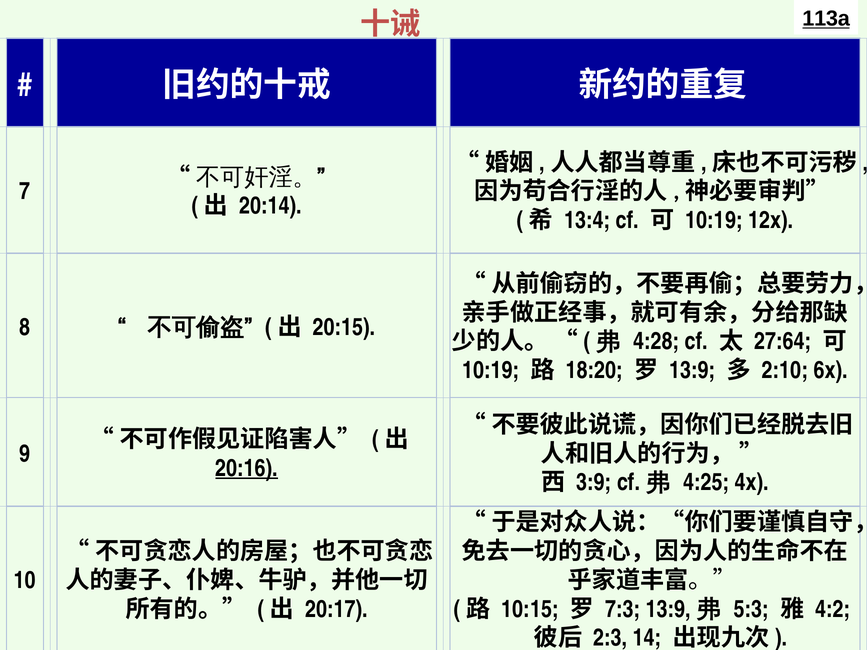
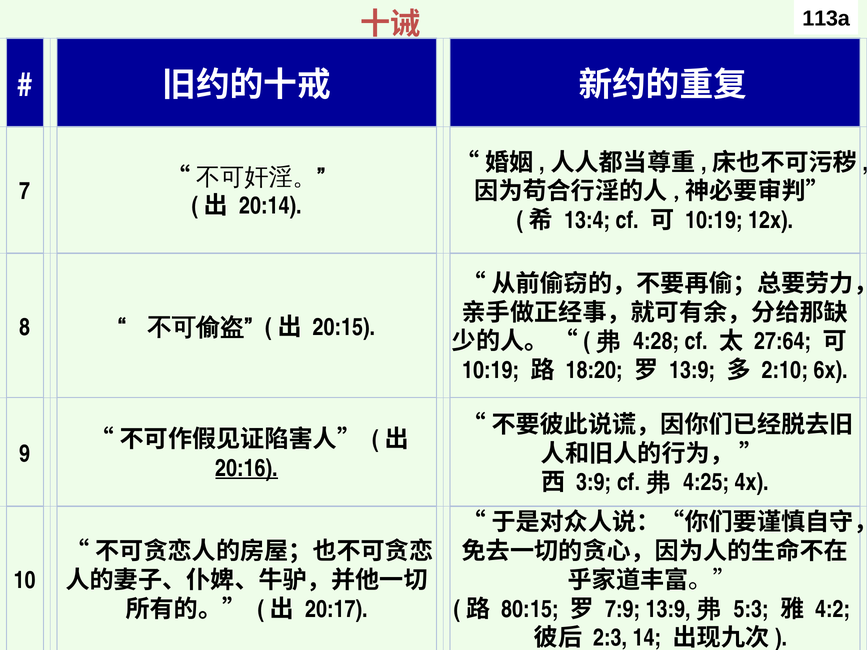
113a underline: present -> none (826, 19)
10:15: 10:15 -> 80:15 (530, 609)
7:3: 7:3 -> 7:9 (623, 609)
